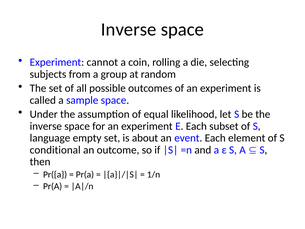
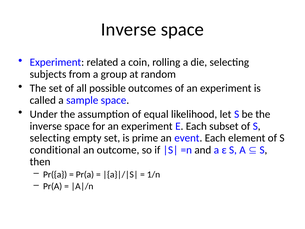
cannot: cannot -> related (102, 62)
language: language -> selecting (50, 138)
about: about -> prime (145, 138)
